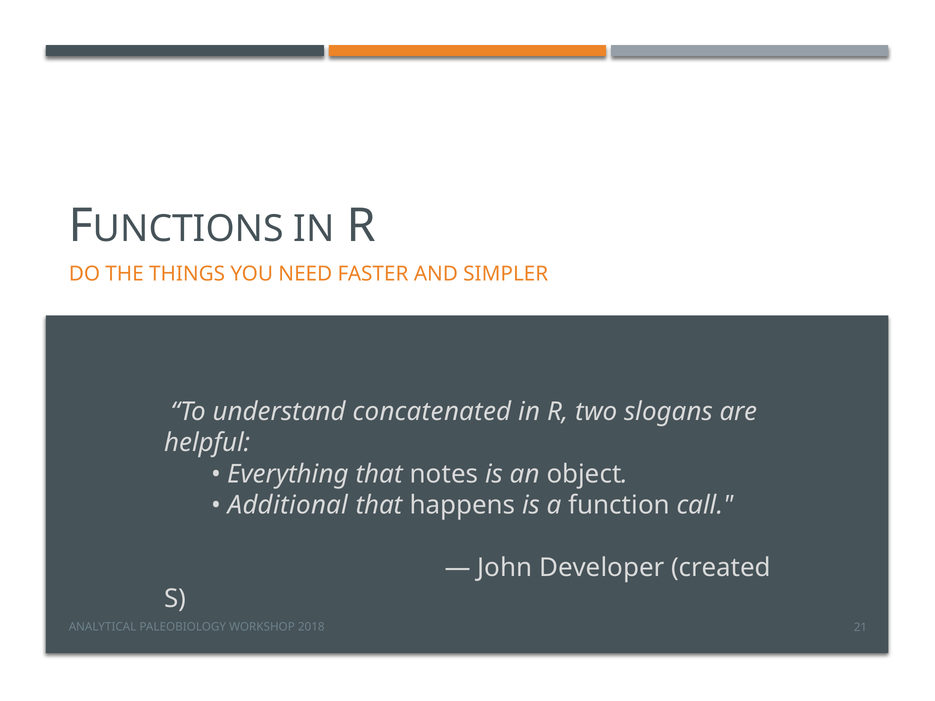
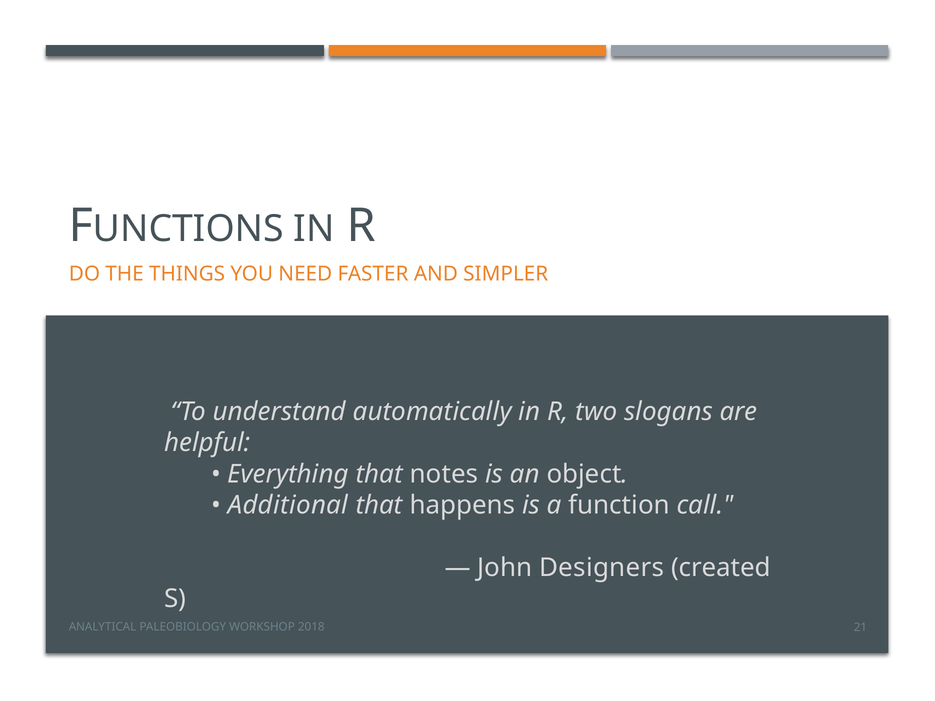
concatenated: concatenated -> automatically (432, 412)
Developer: Developer -> Designers (602, 568)
